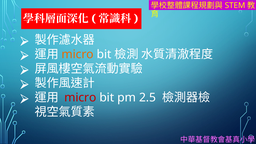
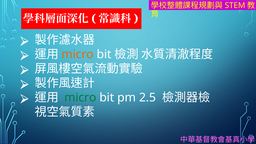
micro colour: red -> green (80, 98)
